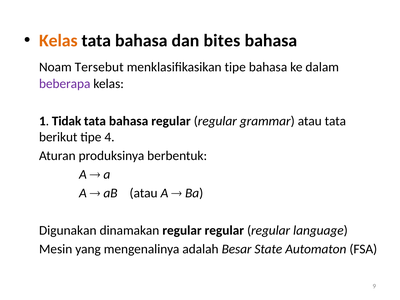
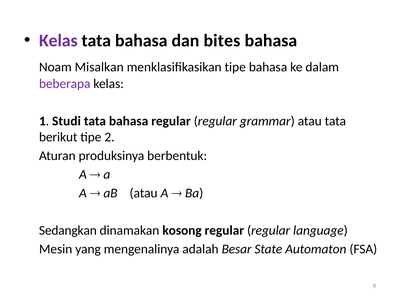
Kelas colour: orange -> purple (58, 41)
Tersebut: Tersebut -> Misalkan (99, 67)
Tidak: Tidak -> Studi (66, 121)
4: 4 -> 2 (110, 137)
Digunakan: Digunakan -> Sedangkan (68, 230)
dinamakan regular: regular -> kosong (182, 230)
